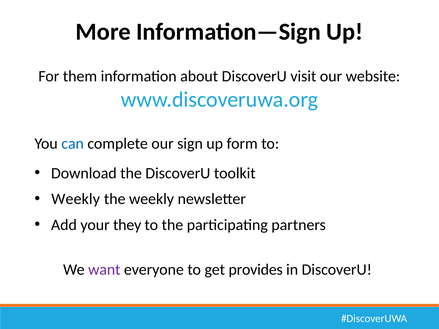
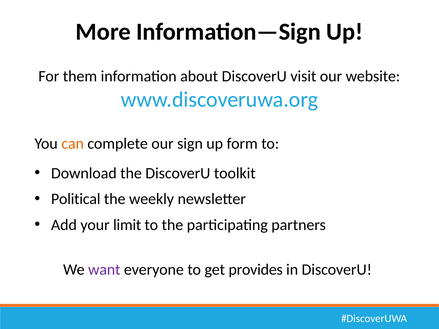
can colour: blue -> orange (73, 144)
Weekly: Weekly -> Political (76, 199)
they: they -> limit (127, 225)
